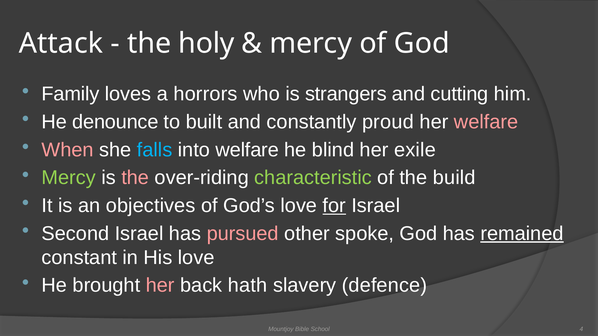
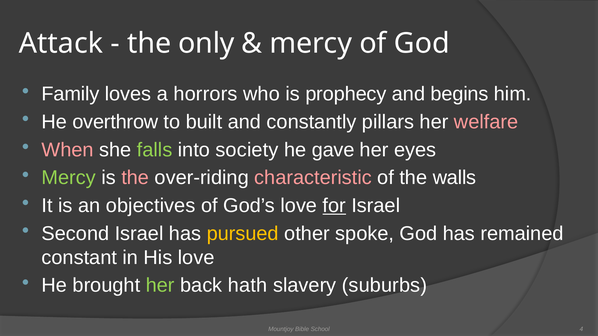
holy: holy -> only (206, 43)
strangers: strangers -> prophecy (346, 94)
cutting: cutting -> begins (460, 94)
denounce: denounce -> overthrow (115, 122)
proud: proud -> pillars (388, 122)
falls colour: light blue -> light green (155, 150)
into welfare: welfare -> society (247, 150)
blind: blind -> gave (333, 150)
exile: exile -> eyes (415, 150)
characteristic colour: light green -> pink (313, 178)
build: build -> walls (454, 178)
pursued colour: pink -> yellow (243, 234)
remained underline: present -> none (522, 234)
her colour: pink -> light green (160, 286)
defence: defence -> suburbs (384, 286)
